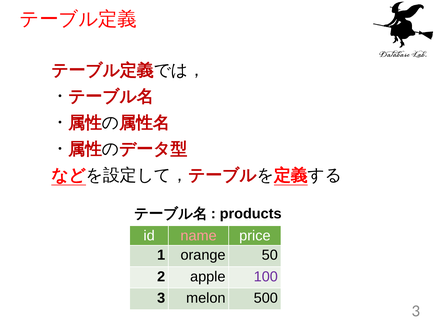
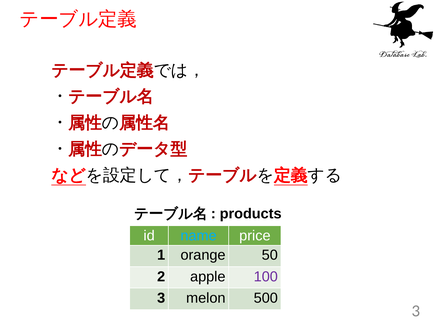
name colour: pink -> light blue (199, 236)
